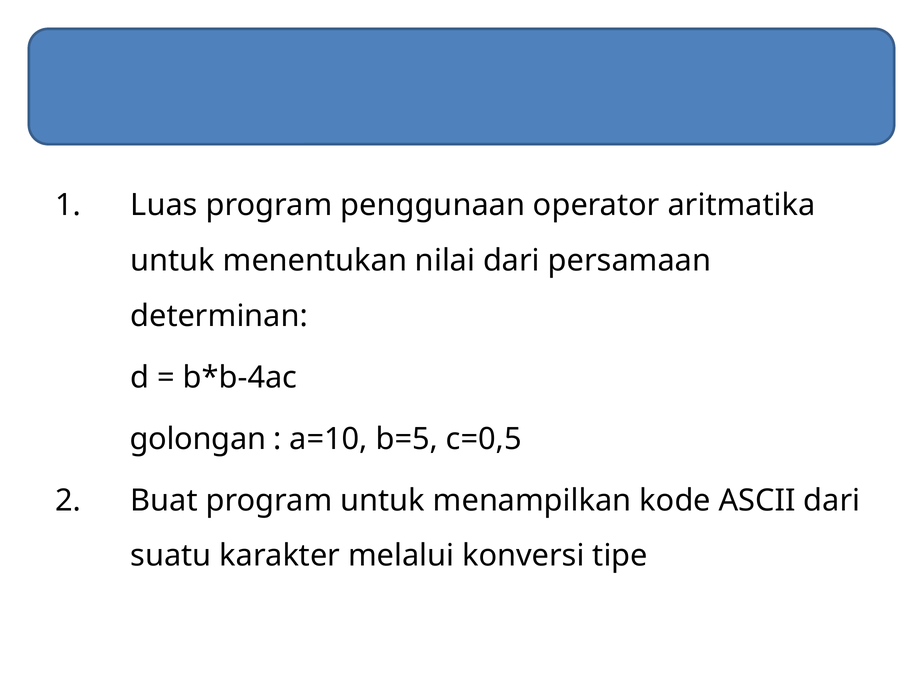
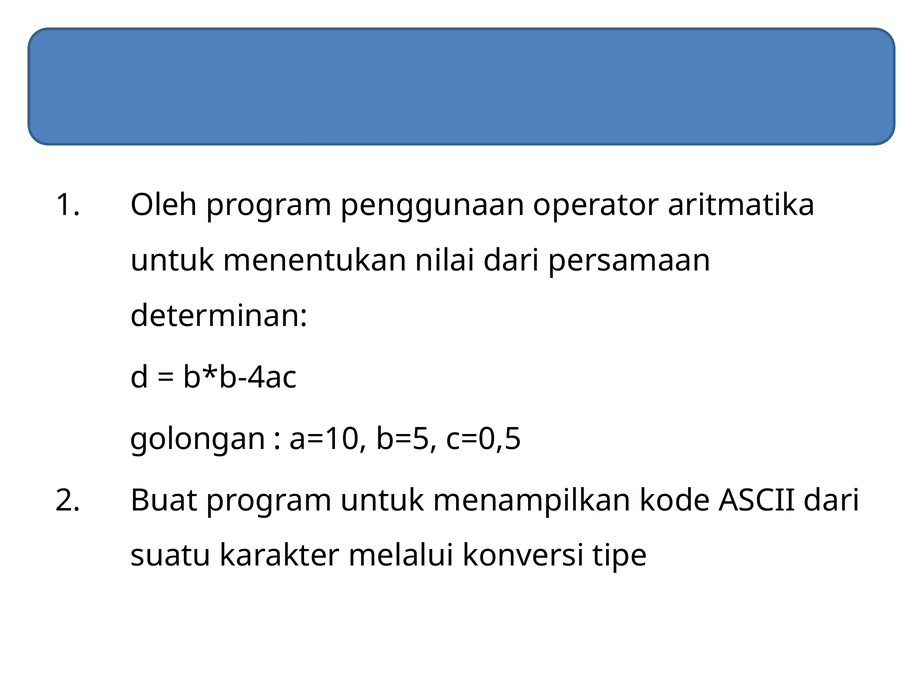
Luas: Luas -> Oleh (164, 205)
